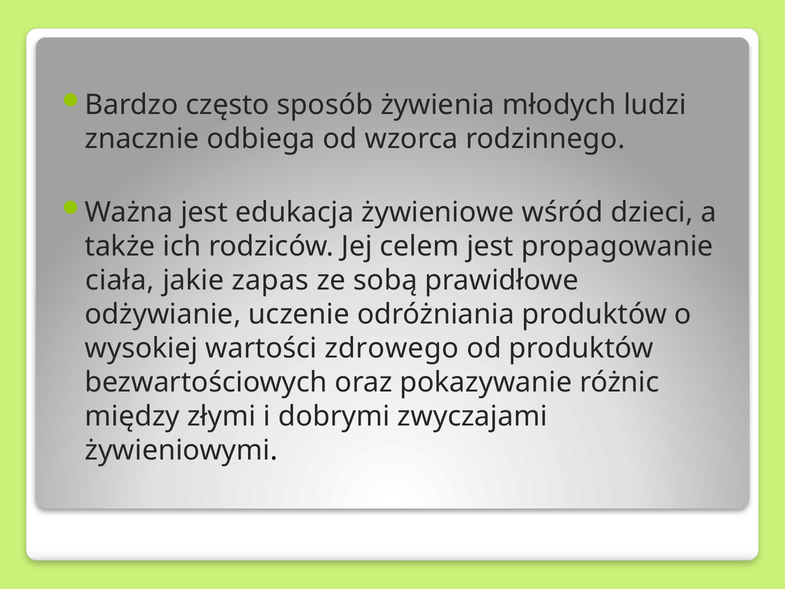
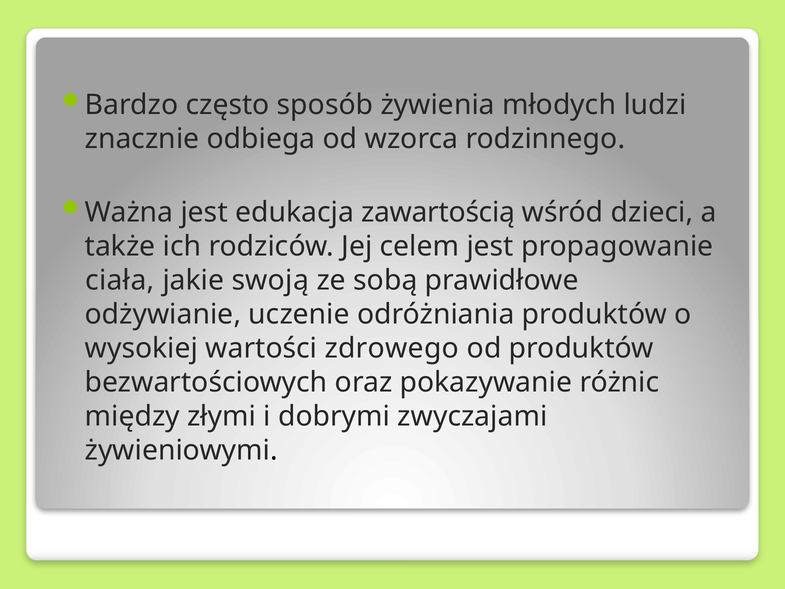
żywieniowe: żywieniowe -> zawartością (438, 212)
zapas: zapas -> swoją (270, 280)
